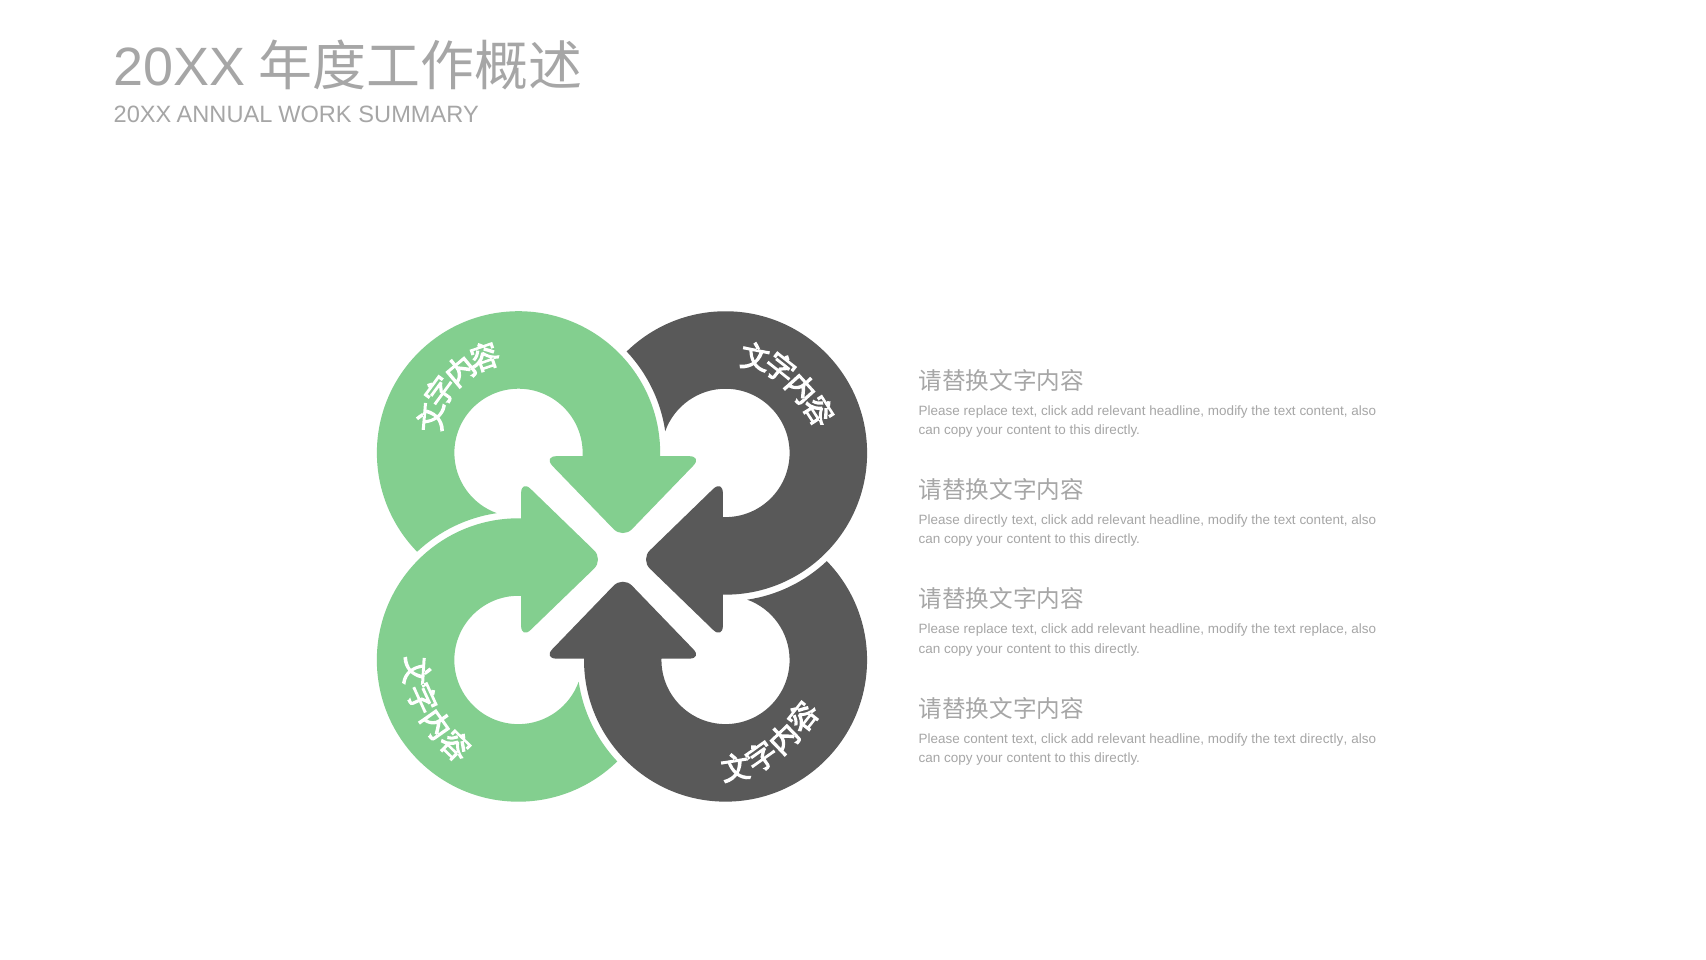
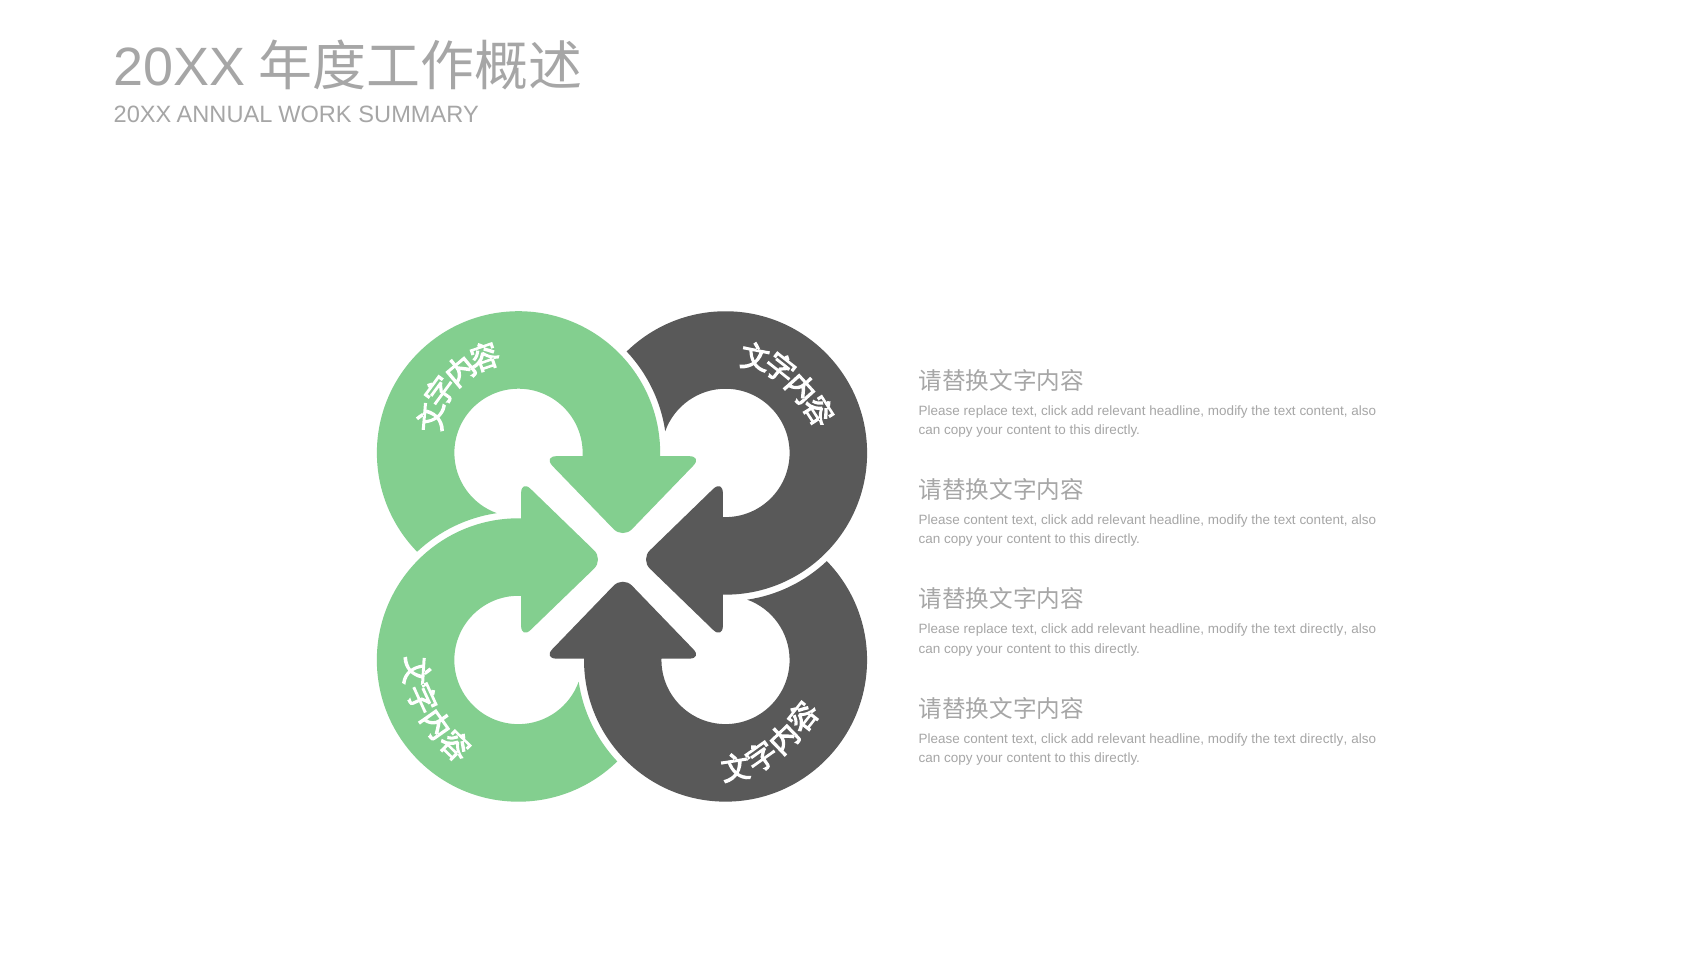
directly: directly -> content (986, 520)
replace: replace -> directly (1324, 629)
